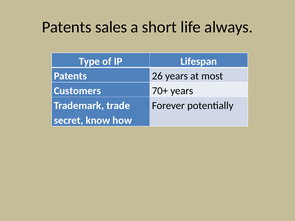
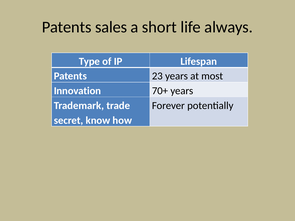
26: 26 -> 23 (157, 76)
Customers: Customers -> Innovation (77, 91)
